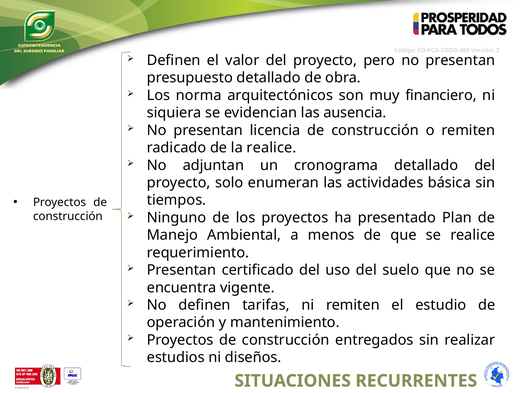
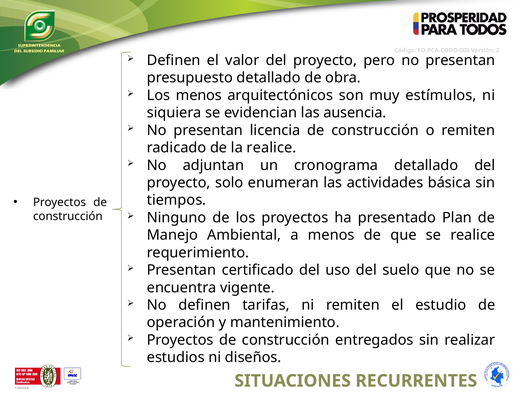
Los norma: norma -> menos (199, 95)
financiero: financiero -> estímulos (441, 95)
